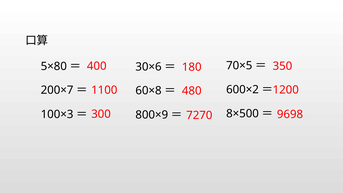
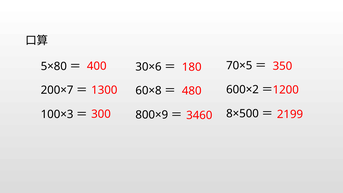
1100: 1100 -> 1300 (104, 90)
7270: 7270 -> 3460 (199, 115)
9698: 9698 -> 2199 (290, 114)
